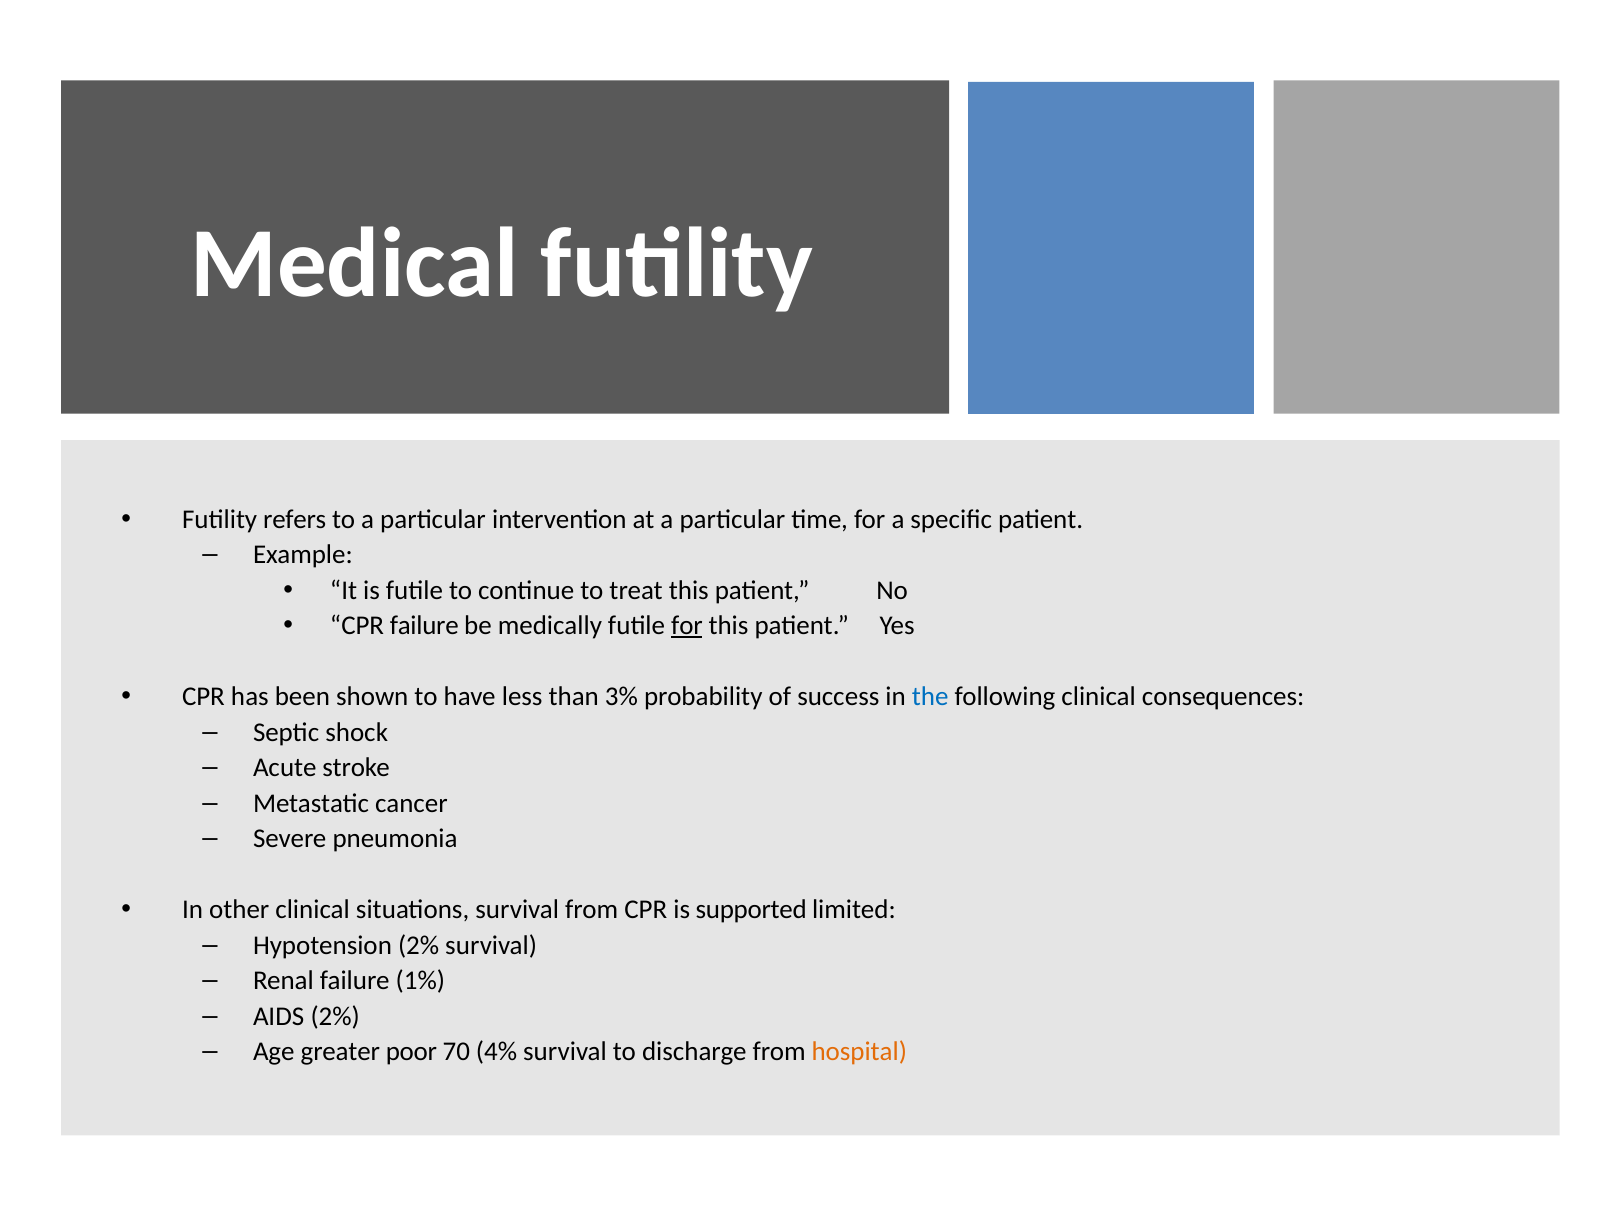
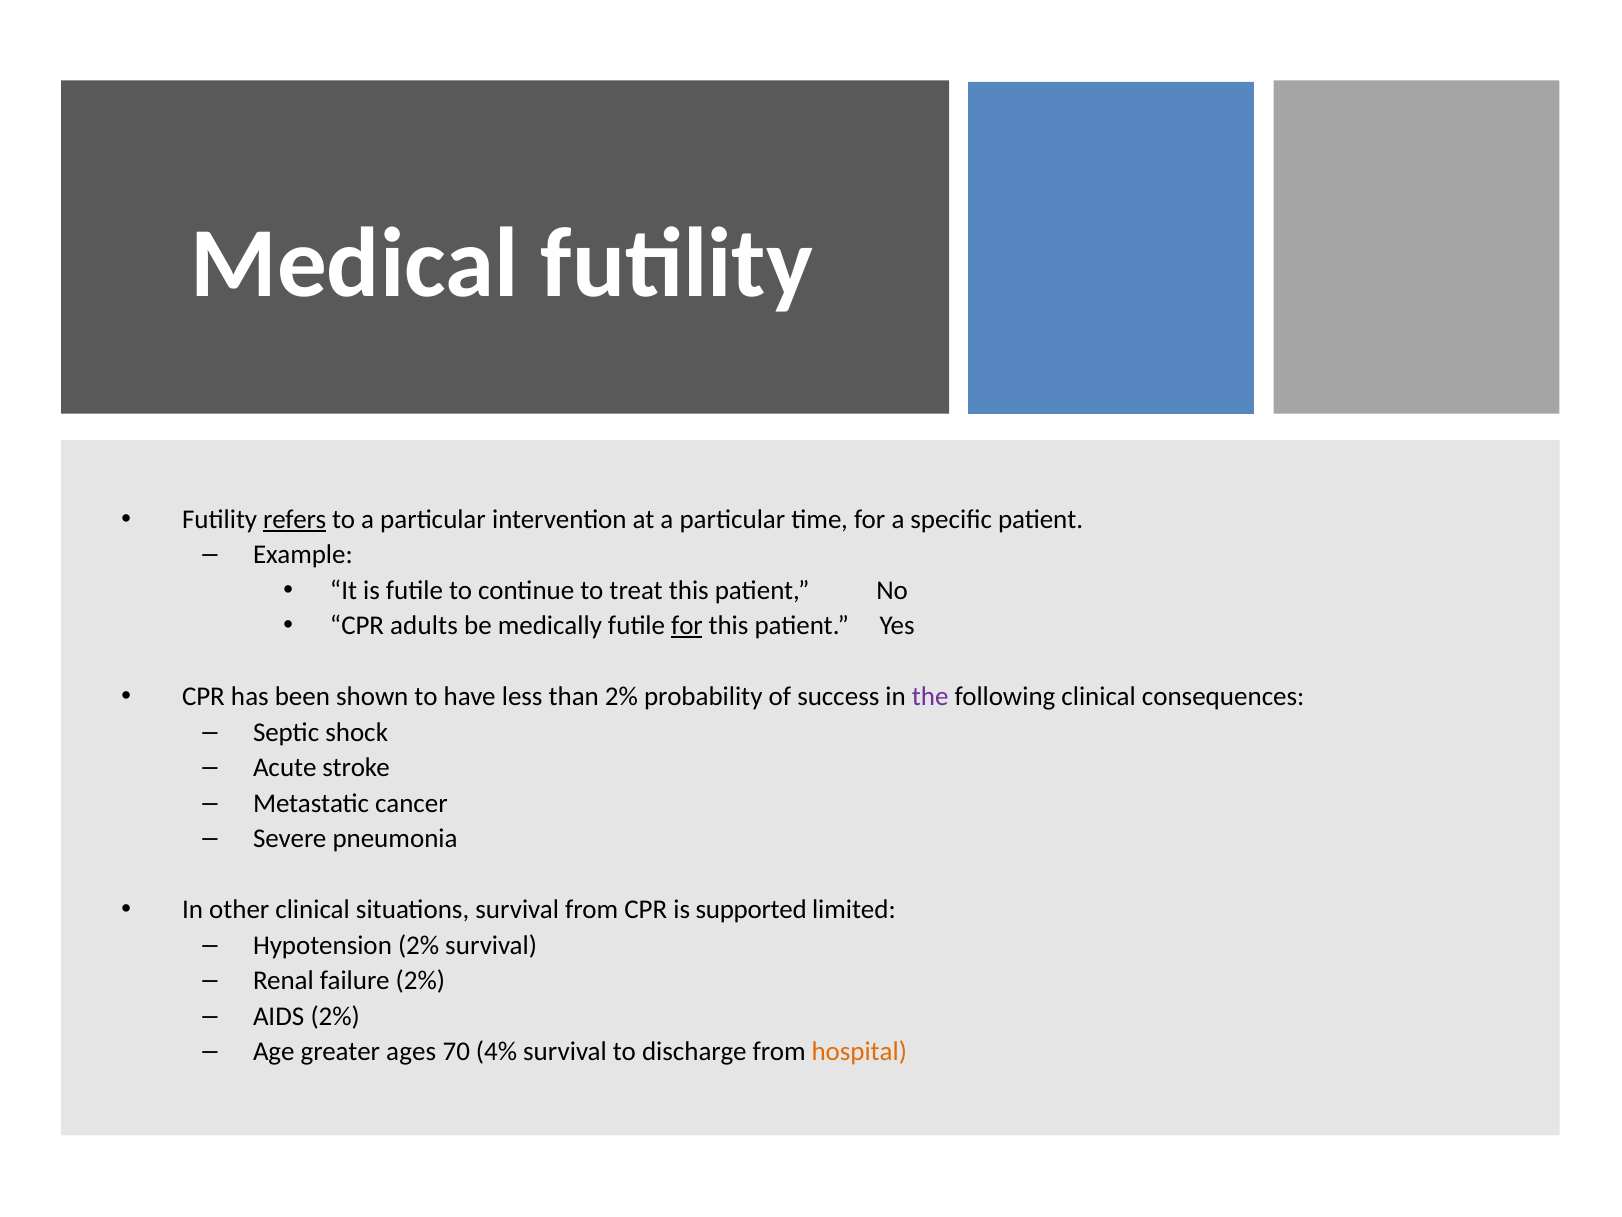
refers underline: none -> present (295, 519)
CPR failure: failure -> adults (424, 625)
than 3%: 3% -> 2% (621, 696)
the colour: blue -> purple (930, 696)
failure 1%: 1% -> 2% (420, 980)
poor: poor -> ages (411, 1051)
